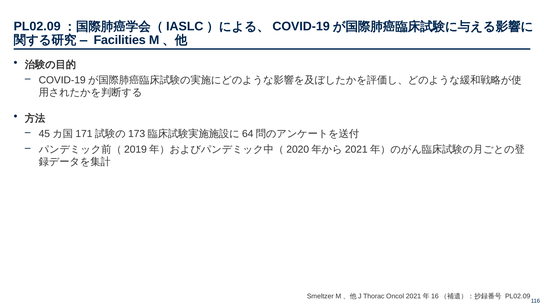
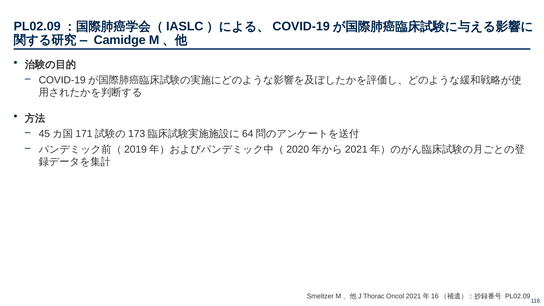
Facilities: Facilities -> Camidge (120, 40)
